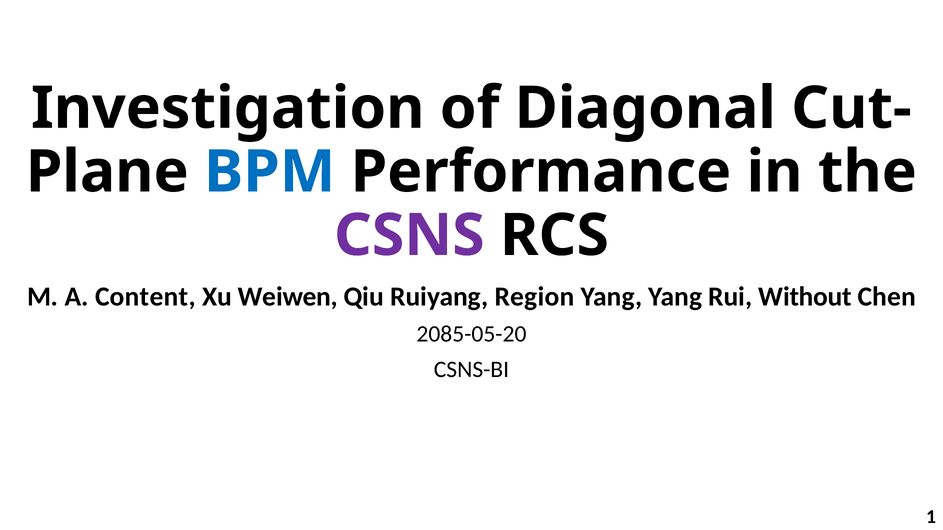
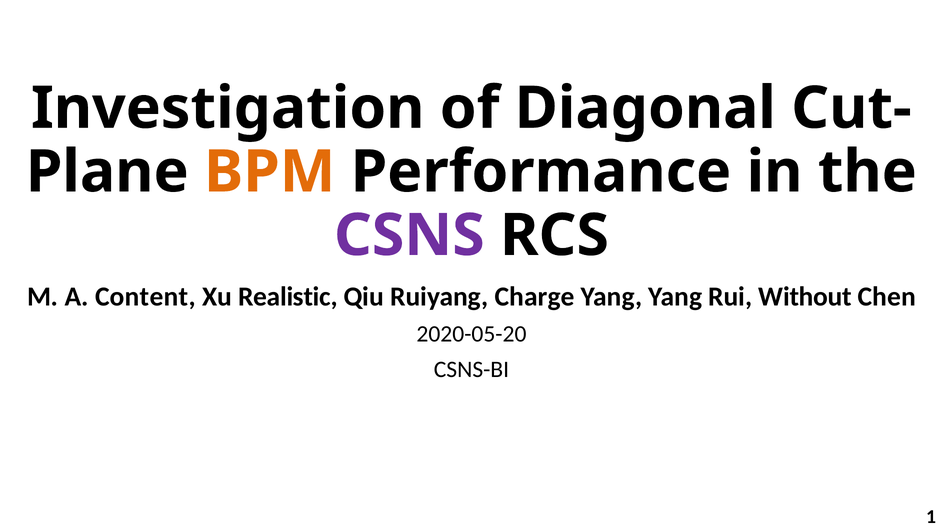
BPM colour: blue -> orange (270, 172)
Weiwen: Weiwen -> Realistic (288, 297)
Region: Region -> Charge (535, 297)
2085-05-20: 2085-05-20 -> 2020-05-20 (471, 334)
